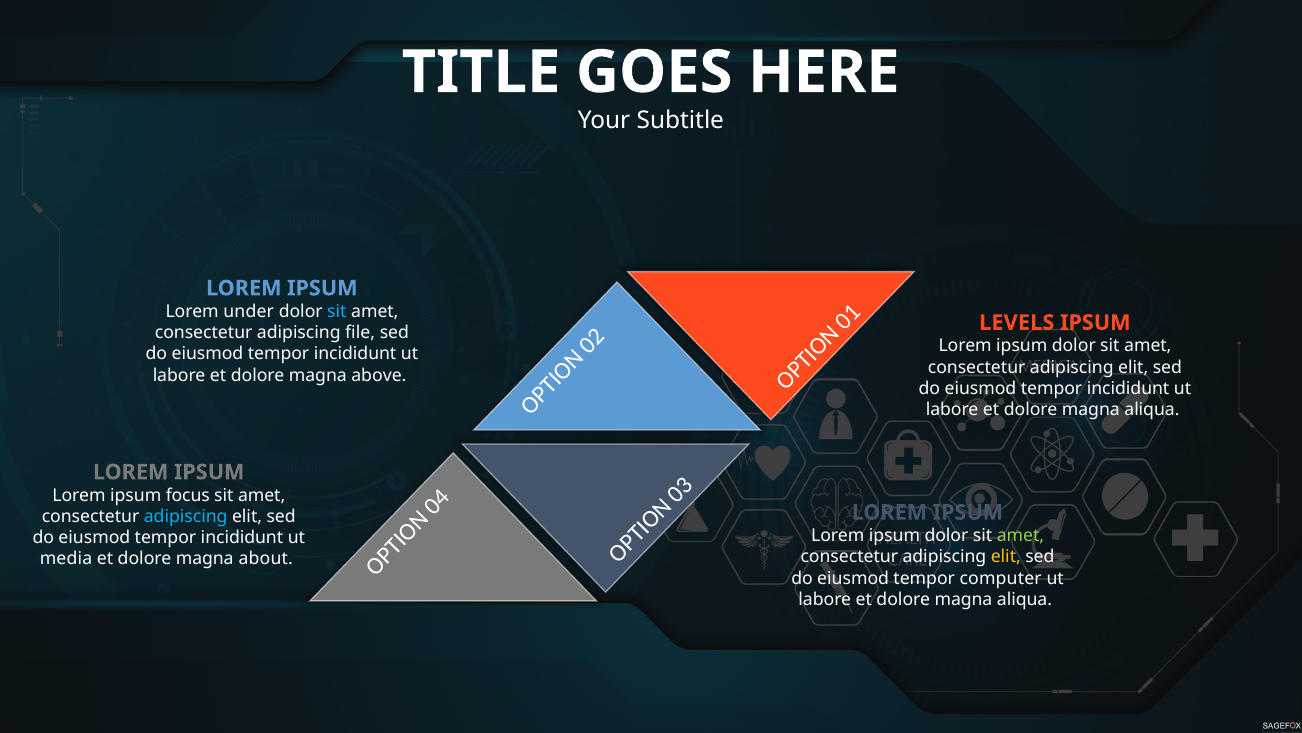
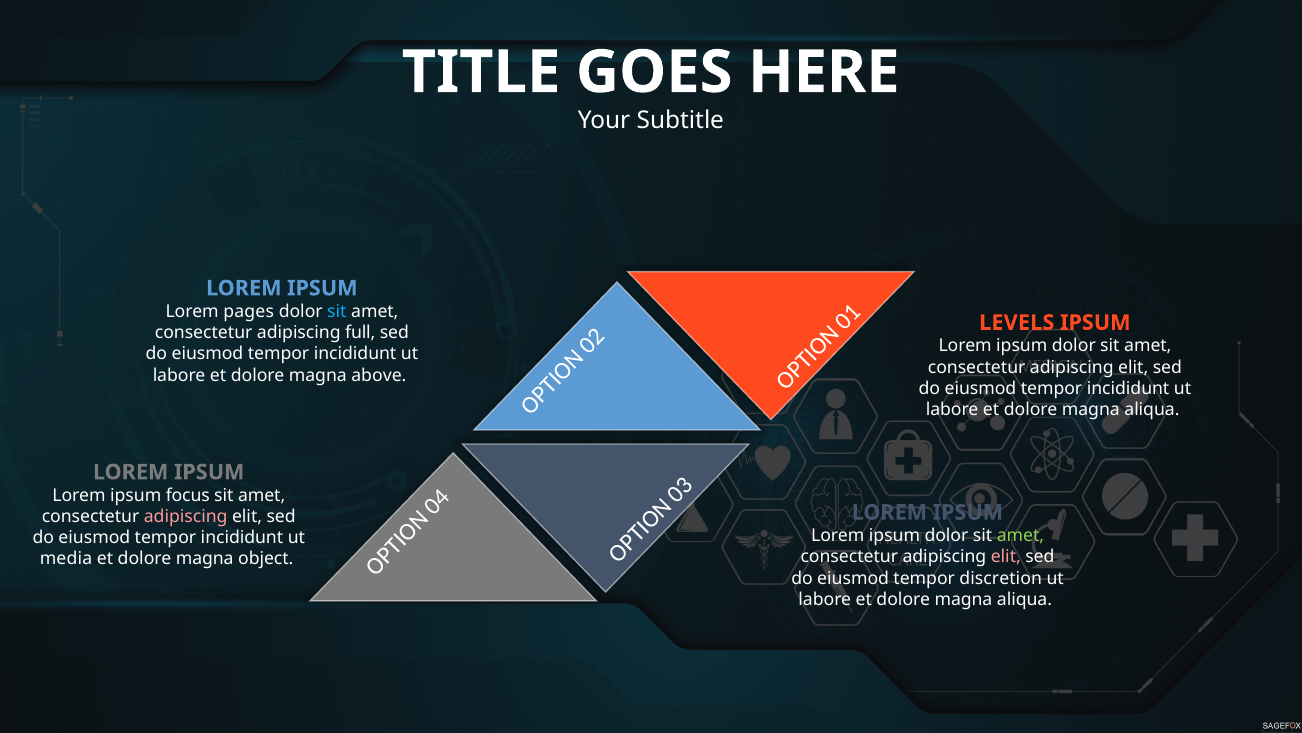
under: under -> pages (249, 311)
file: file -> full (360, 332)
adipiscing colour: light blue -> pink (186, 516)
elit colour: yellow -> pink (1006, 557)
about: about -> object (266, 559)
computer: computer -> discretion (1001, 578)
